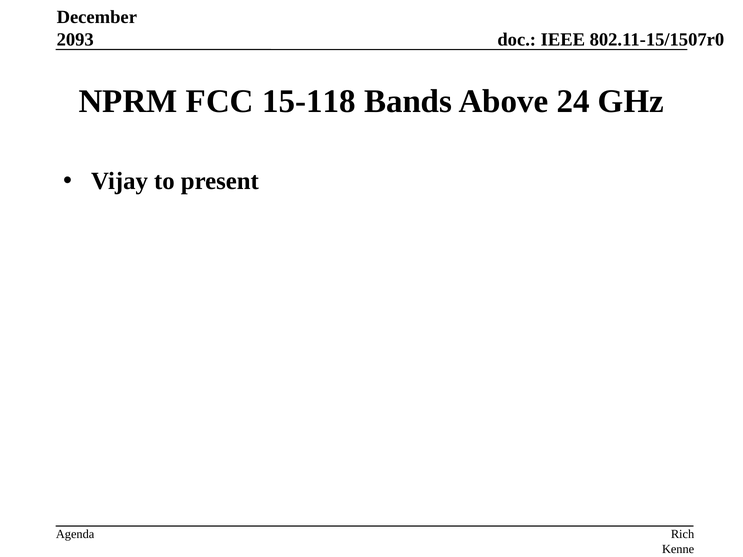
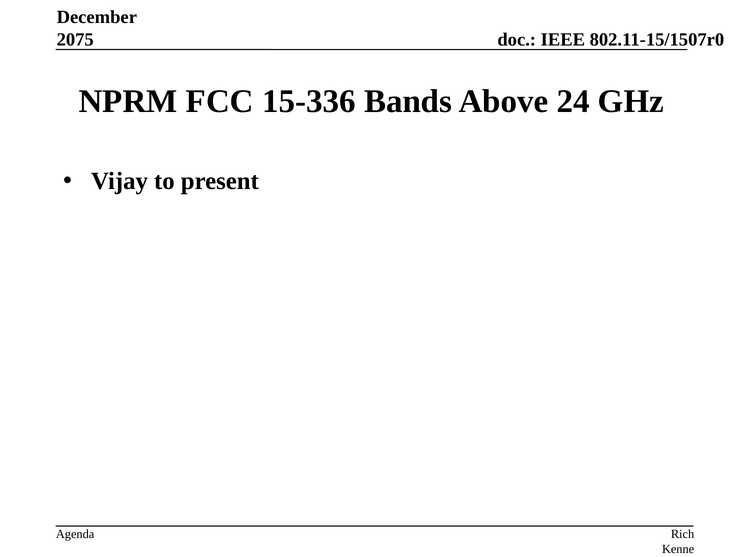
2093: 2093 -> 2075 (75, 40)
15-118: 15-118 -> 15-336 (309, 101)
